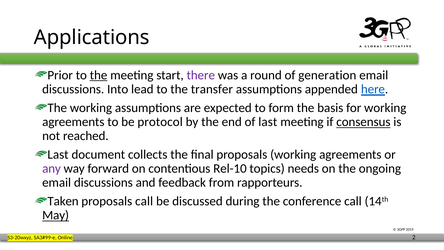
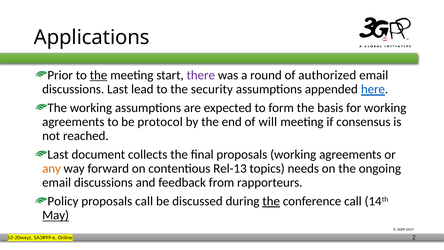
generation: generation -> authorized (327, 75)
discussions Into: Into -> Last (118, 89)
transfer: transfer -> security (212, 89)
of last: last -> will (268, 122)
consensus underline: present -> none (363, 122)
any colour: purple -> orange (52, 169)
Rel-10: Rel-10 -> Rel-13 (230, 169)
Taken: Taken -> Policy (63, 201)
the underline: none -> present (271, 201)
